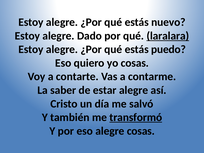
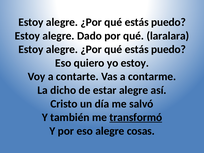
nuevo: nuevo -> puedo (168, 22)
laralara underline: present -> none (168, 36)
yo cosas: cosas -> estoy (135, 63)
saber: saber -> dicho (63, 90)
